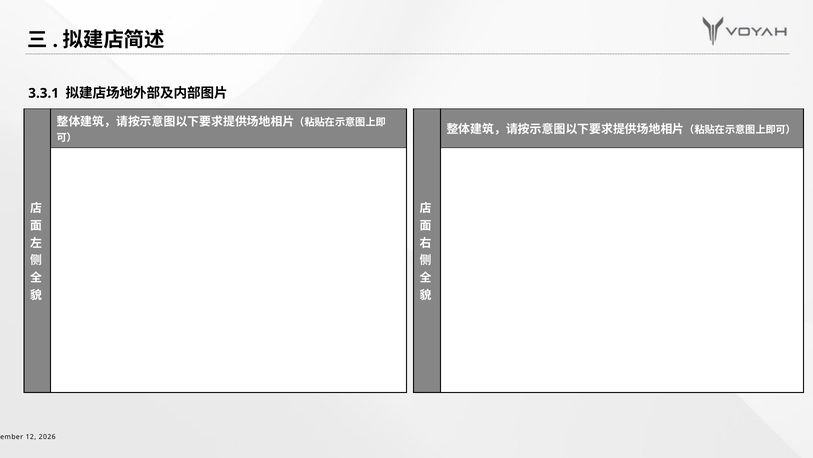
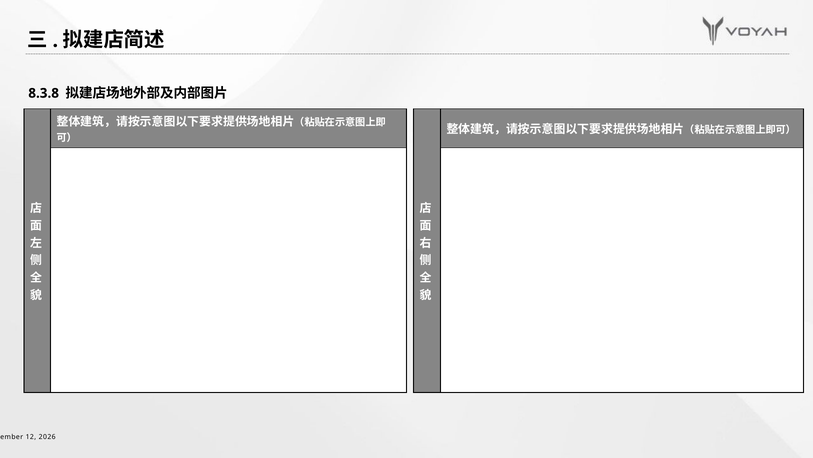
3.3.1: 3.3.1 -> 8.3.8 (44, 93)
